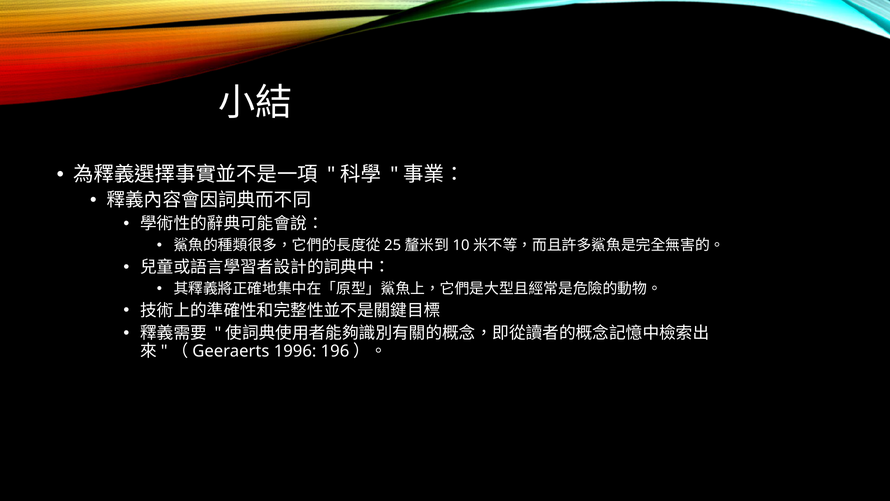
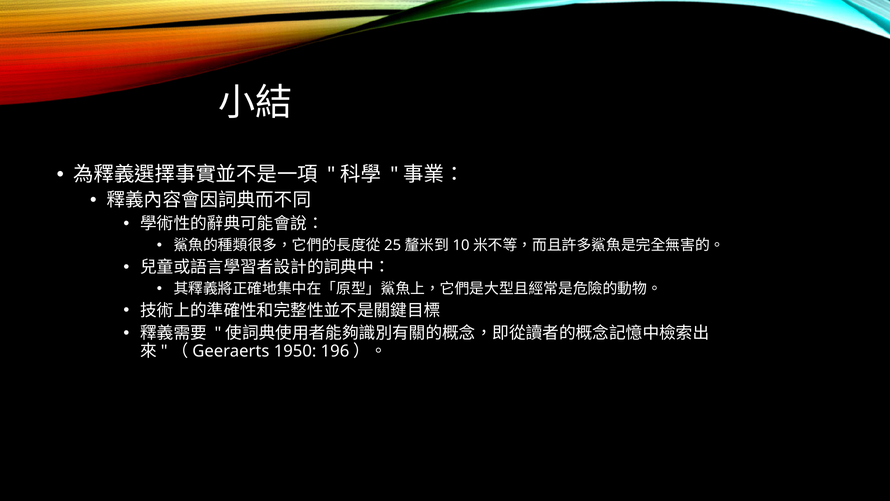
1996: 1996 -> 1950 (295, 351)
